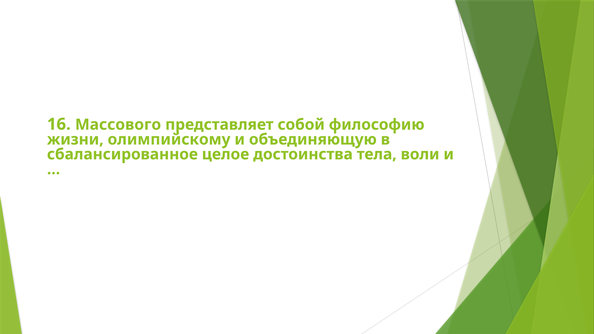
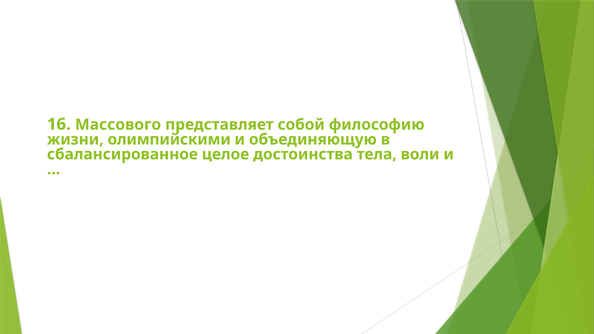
олимпийскому: олимпийскому -> олимпийскими (169, 140)
